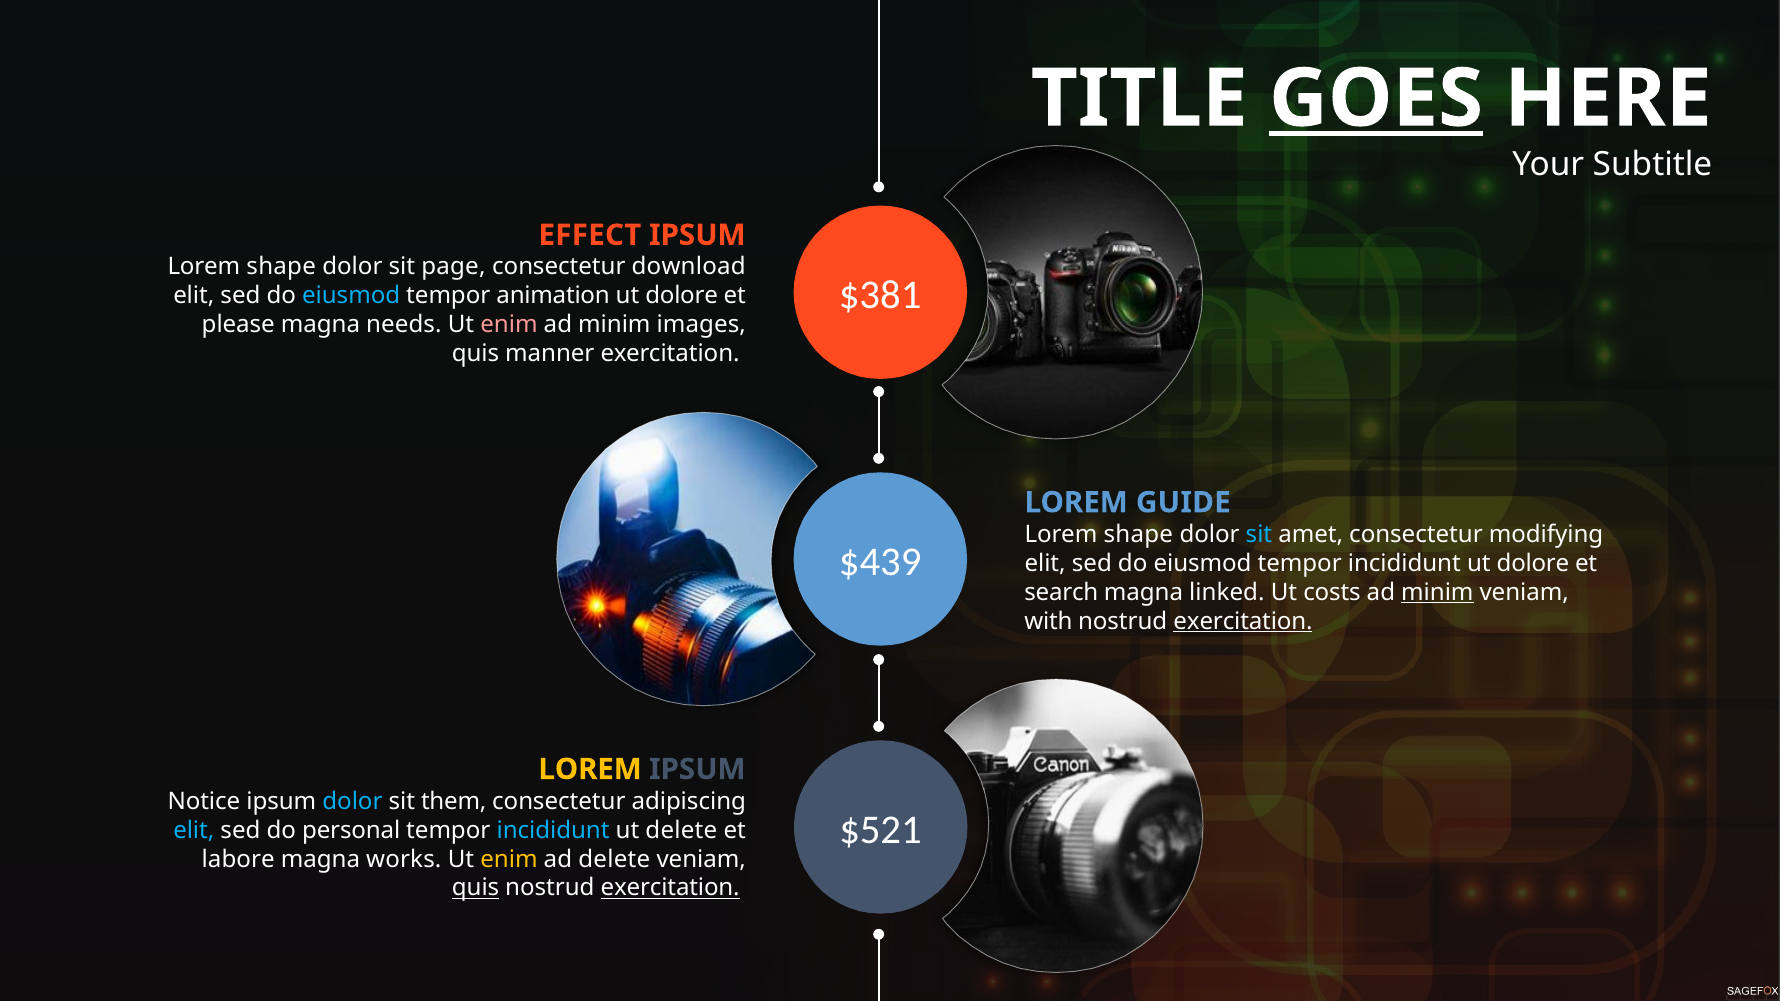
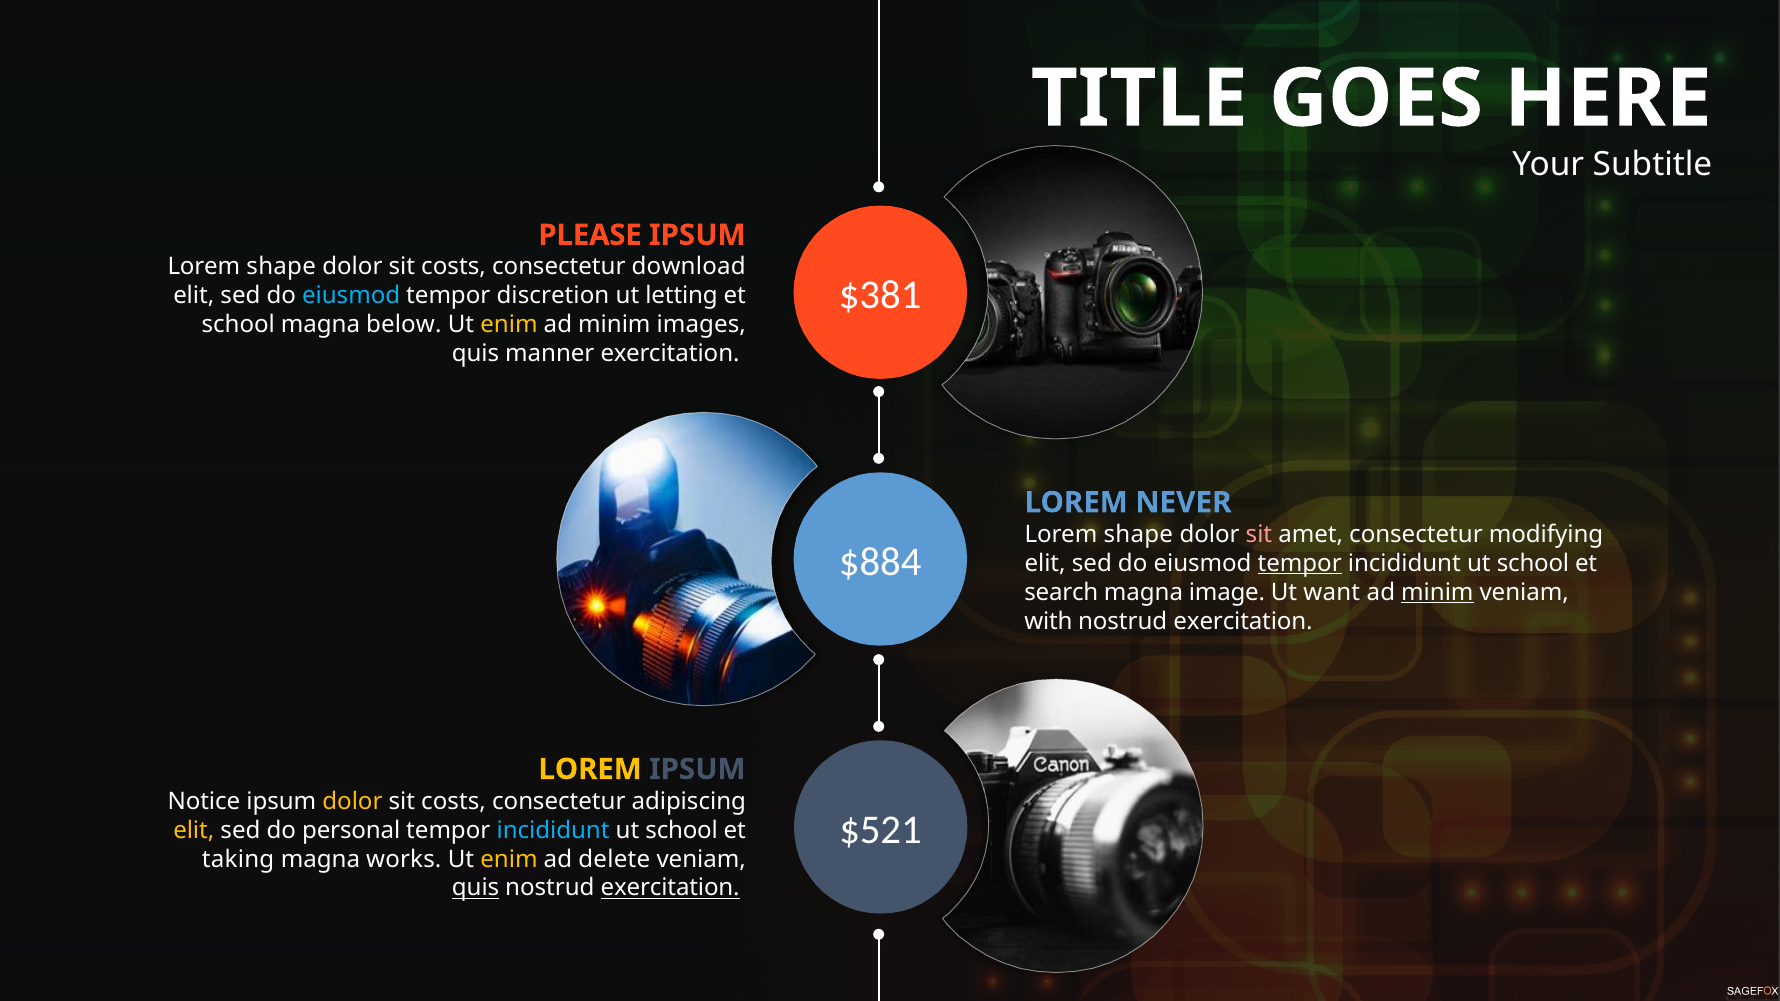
GOES underline: present -> none (1376, 99)
EFFECT: EFFECT -> PLEASE (590, 235)
page: page -> costs (454, 267)
animation: animation -> discretion (553, 296)
dolore: dolore -> letting (682, 296)
please: please -> school (238, 325)
needs: needs -> below (404, 325)
enim colour: pink -> yellow (509, 325)
GUIDE: GUIDE -> NEVER (1183, 503)
sit colour: light blue -> pink (1259, 534)
$439: $439 -> $884 (880, 562)
tempor underline: none -> present (1300, 563)
dolore: dolore -> school (1533, 563)
linked: linked -> image (1227, 592)
costs: costs -> want (1332, 592)
exercitation underline: present -> none (1243, 621)
dolor colour: light blue -> yellow (352, 801)
them: them -> costs (454, 801)
elit colour: light blue -> yellow (194, 830)
delete: delete -> school (682, 830)
labore: labore -> taking (238, 859)
